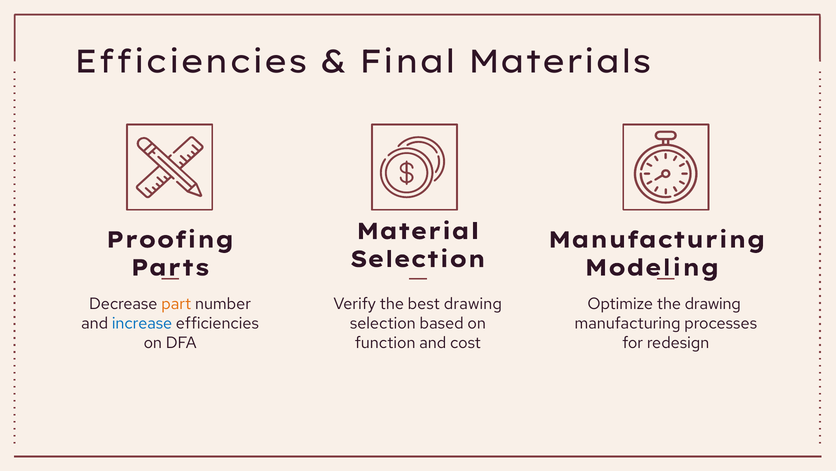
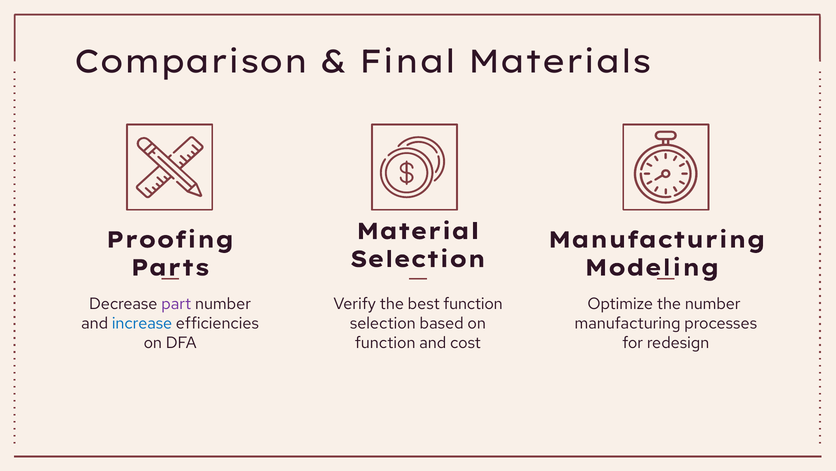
Efficiencies: Efficiencies -> Comparison (191, 62)
part colour: orange -> purple (176, 303)
best drawing: drawing -> function (473, 303)
the drawing: drawing -> number (713, 303)
